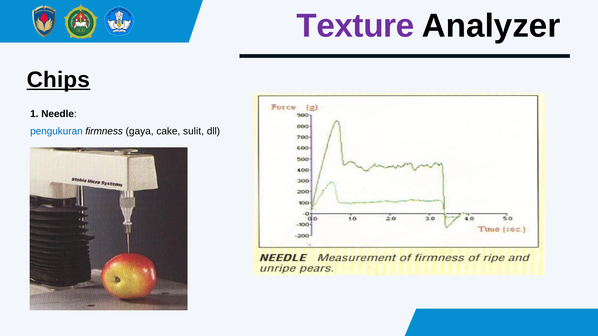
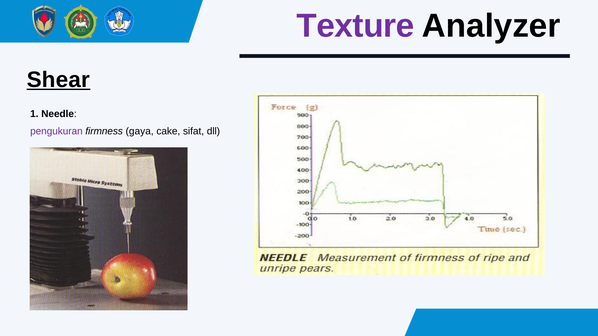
Chips: Chips -> Shear (58, 80)
pengukuran colour: blue -> purple (56, 132)
sulit: sulit -> sifat (194, 132)
